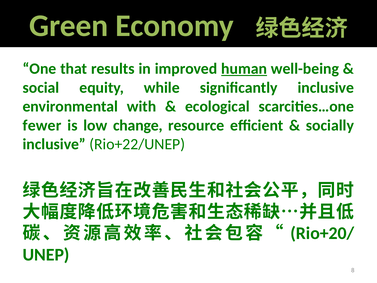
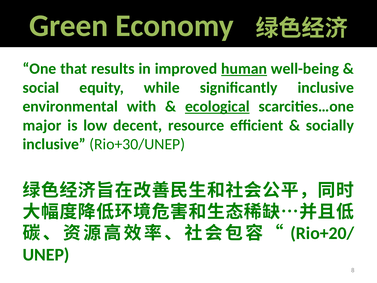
ecological underline: none -> present (217, 106)
fewer: fewer -> major (42, 125)
change: change -> decent (138, 125)
Rio+22/UNEP: Rio+22/UNEP -> Rio+30/UNEP (137, 144)
